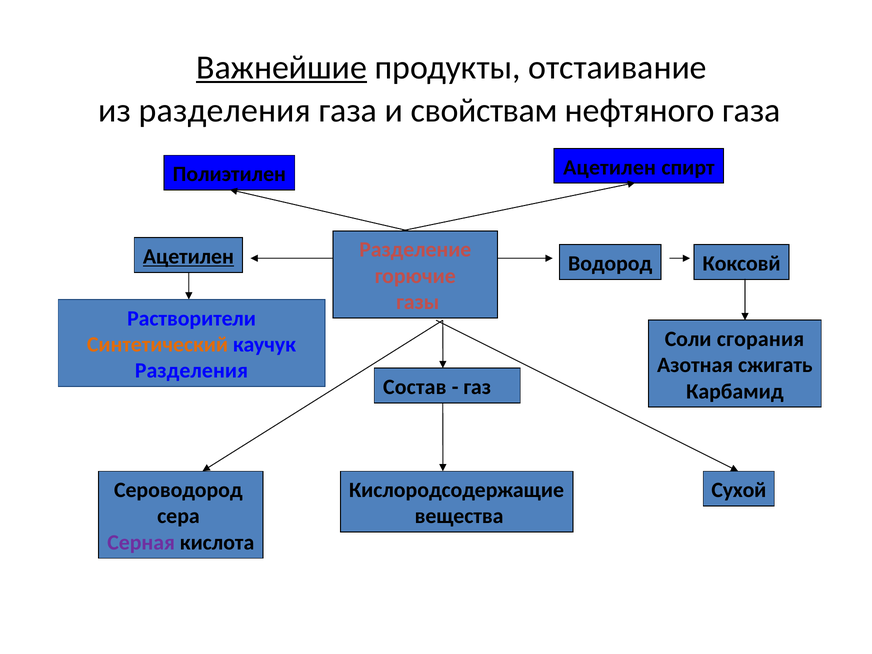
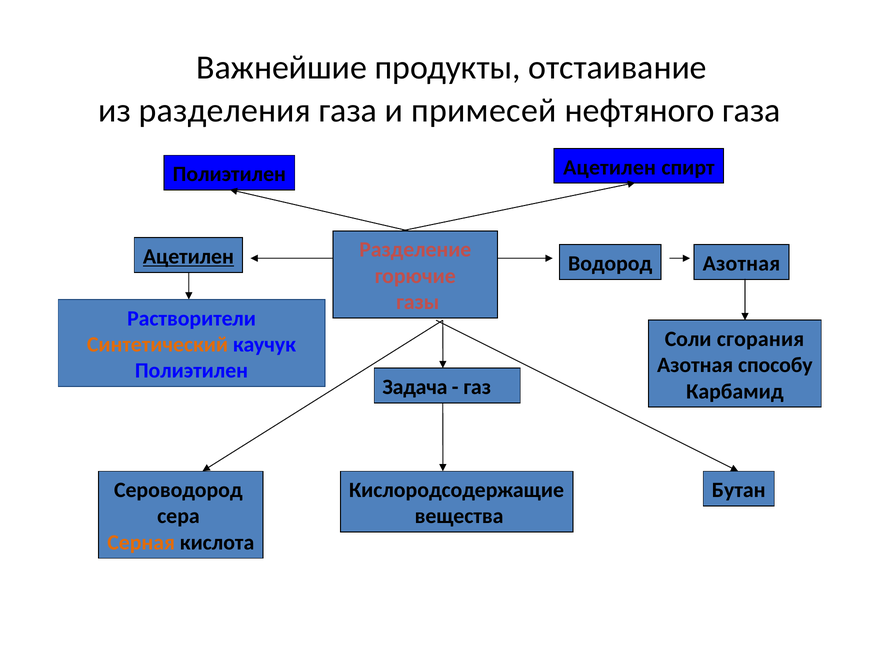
Важнейшие underline: present -> none (282, 68)
свойствам: свойствам -> примесей (484, 111)
Водород Коксовй: Коксовй -> Азотная (741, 264)
сжигать: сжигать -> способу (775, 365)
Разделения: Разделения -> Полиэтилен (191, 371)
Состав: Состав -> Задача (415, 387)
Сухой: Сухой -> Бутан (739, 490)
Серная colour: purple -> orange (141, 542)
